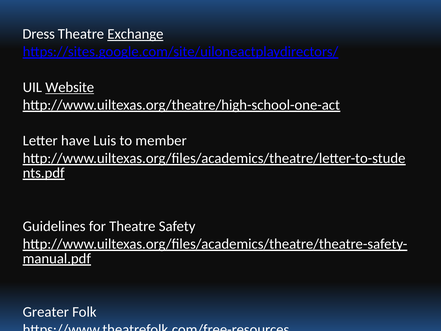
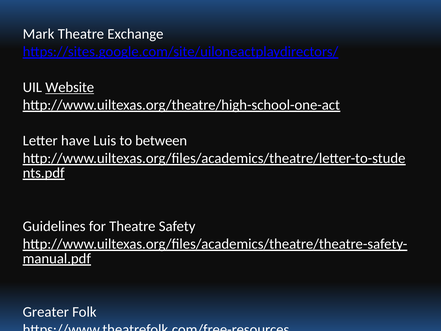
Dress: Dress -> Mark (39, 34)
Exchange underline: present -> none (135, 34)
member: member -> between (161, 141)
